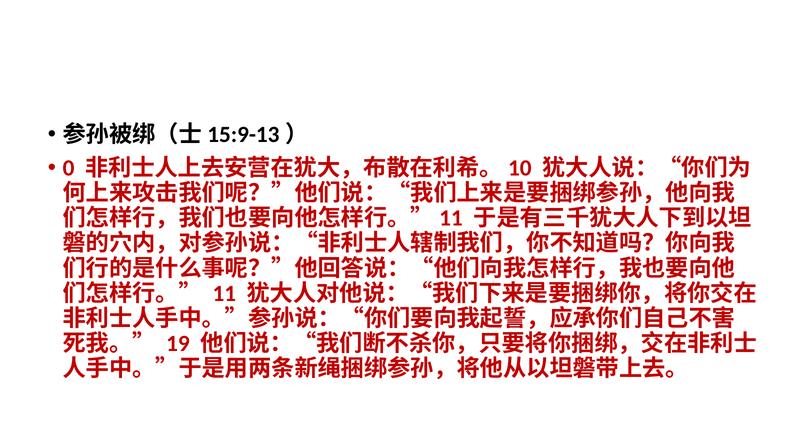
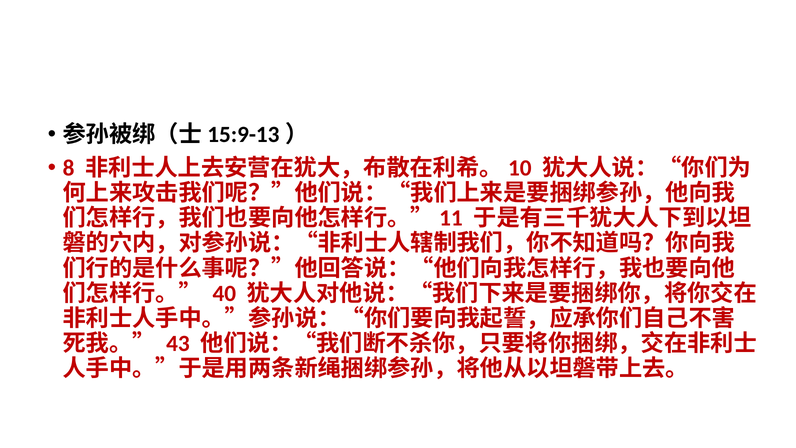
0: 0 -> 8 (69, 168)
11: 11 -> 40 (224, 293)
19: 19 -> 43 (178, 344)
